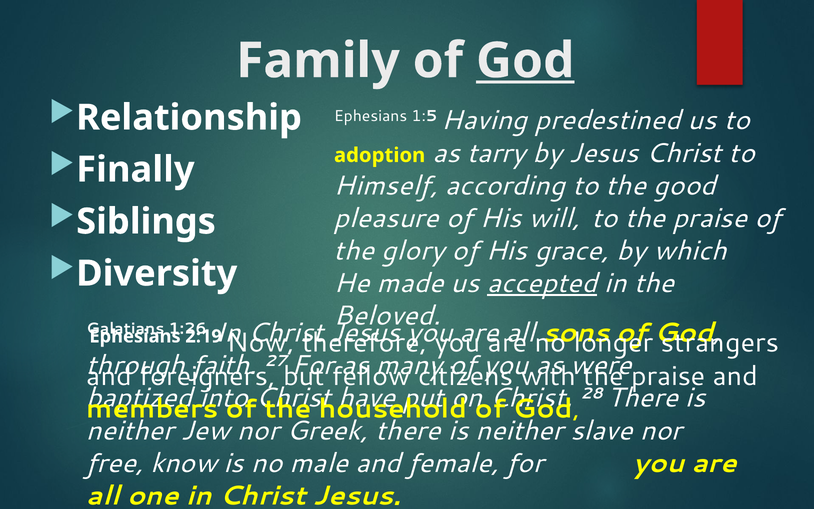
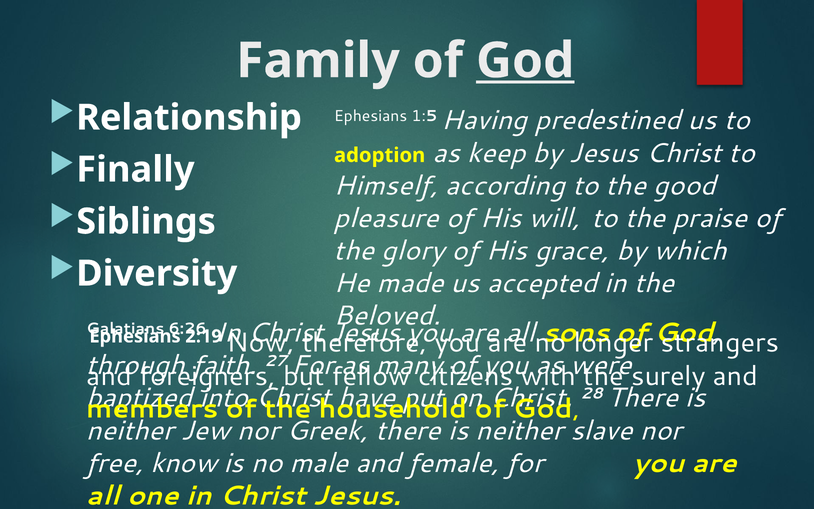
tarry: tarry -> keep (496, 153)
accepted underline: present -> none (542, 283)
1:26: 1:26 -> 6:26 (188, 328)
praise: praise -> surely (669, 376)
